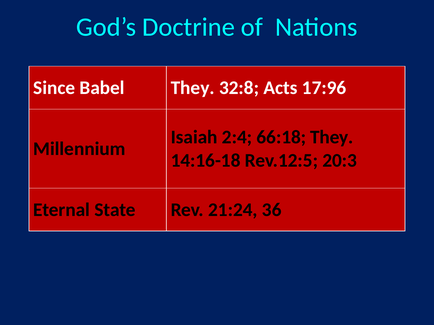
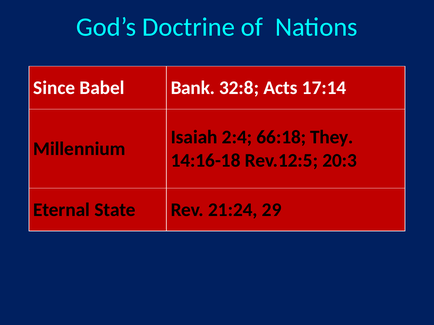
Babel They: They -> Bank (193, 88)
17:96: 17:96 -> 17:14 (324, 88)
36: 36 -> 29 (272, 210)
